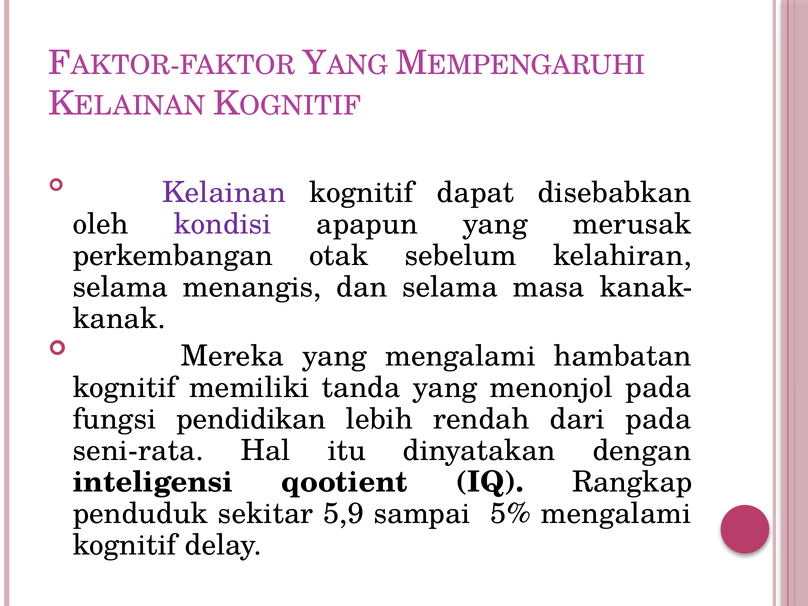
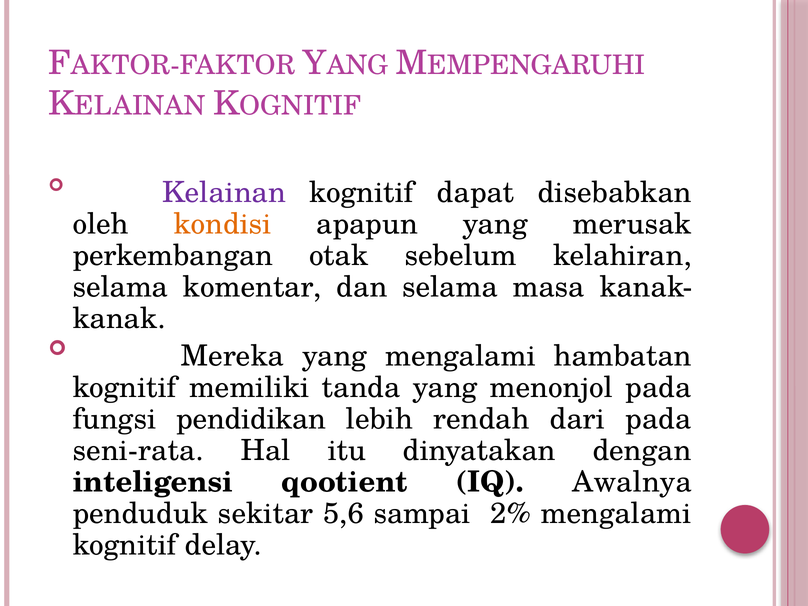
kondisi colour: purple -> orange (223, 224)
menangis: menangis -> komentar (252, 287)
Rangkap: Rangkap -> Awalnya (632, 482)
5,9: 5,9 -> 5,6 (343, 514)
5%: 5% -> 2% (511, 514)
